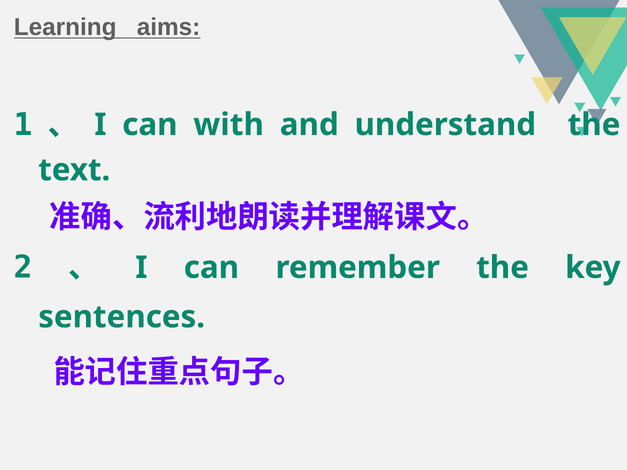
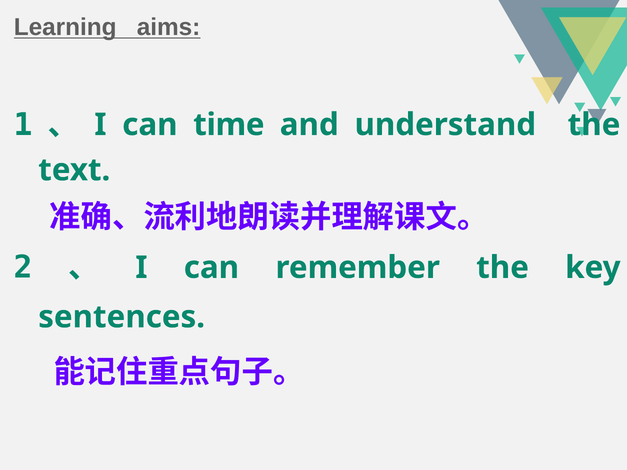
with: with -> time (229, 125)
